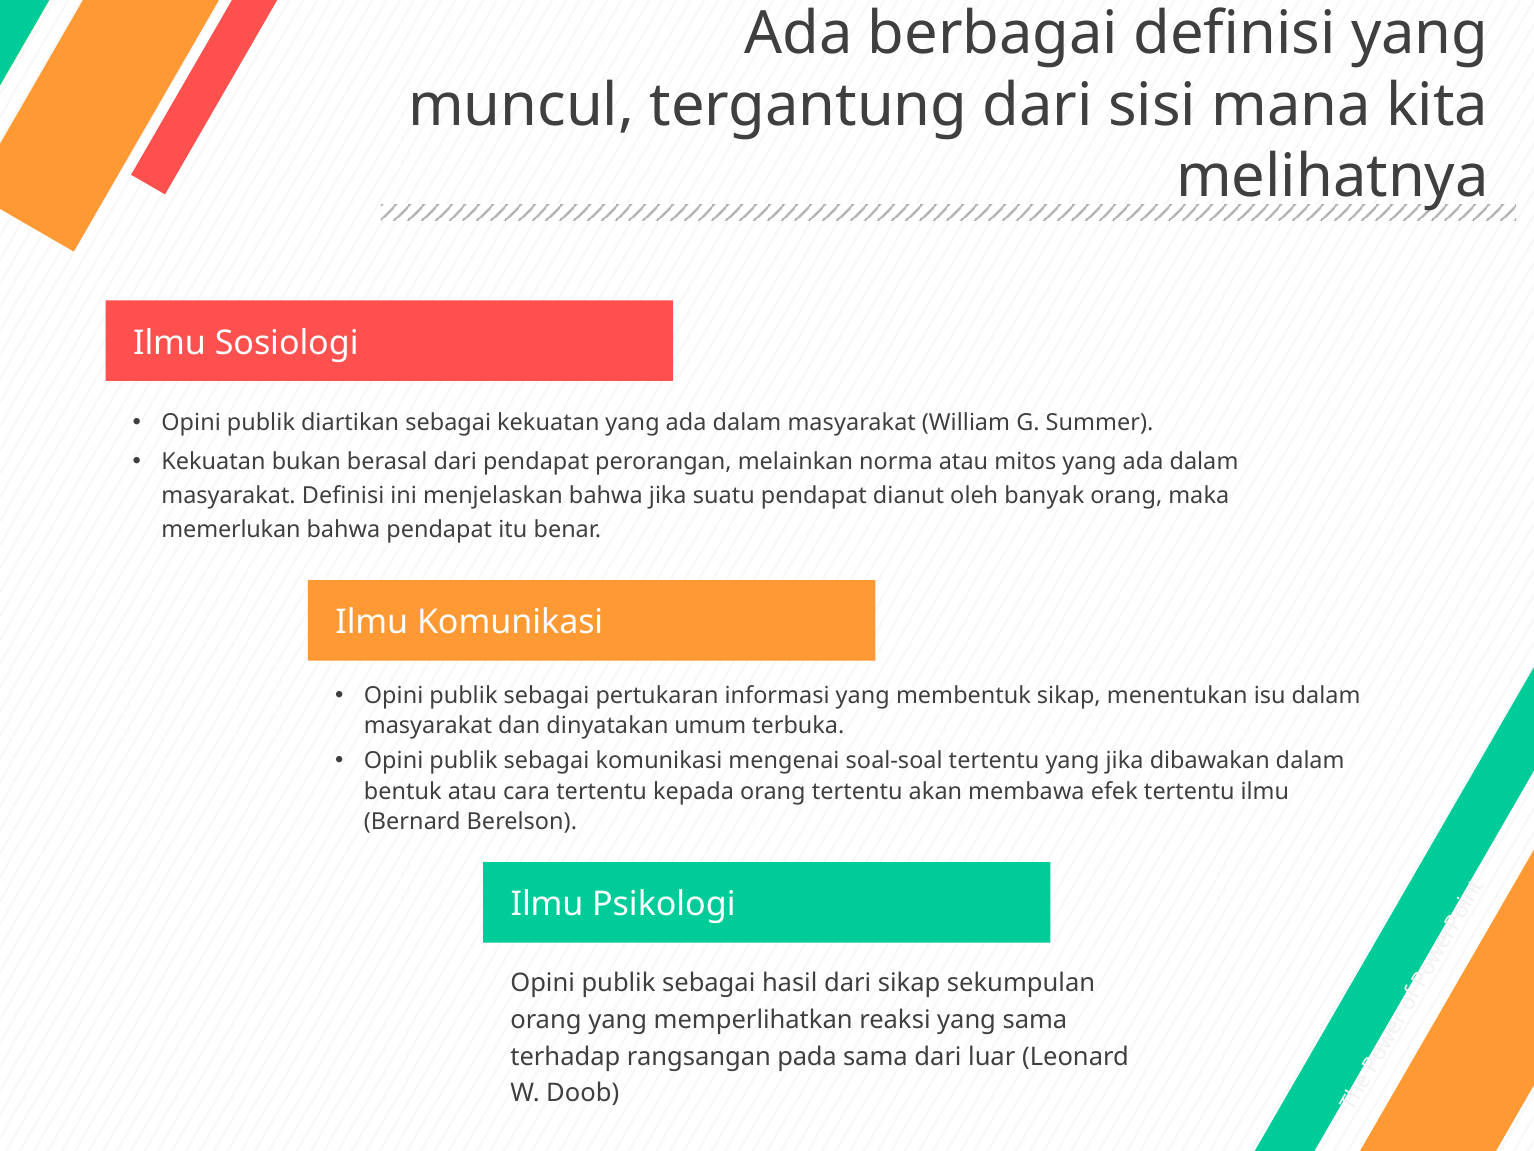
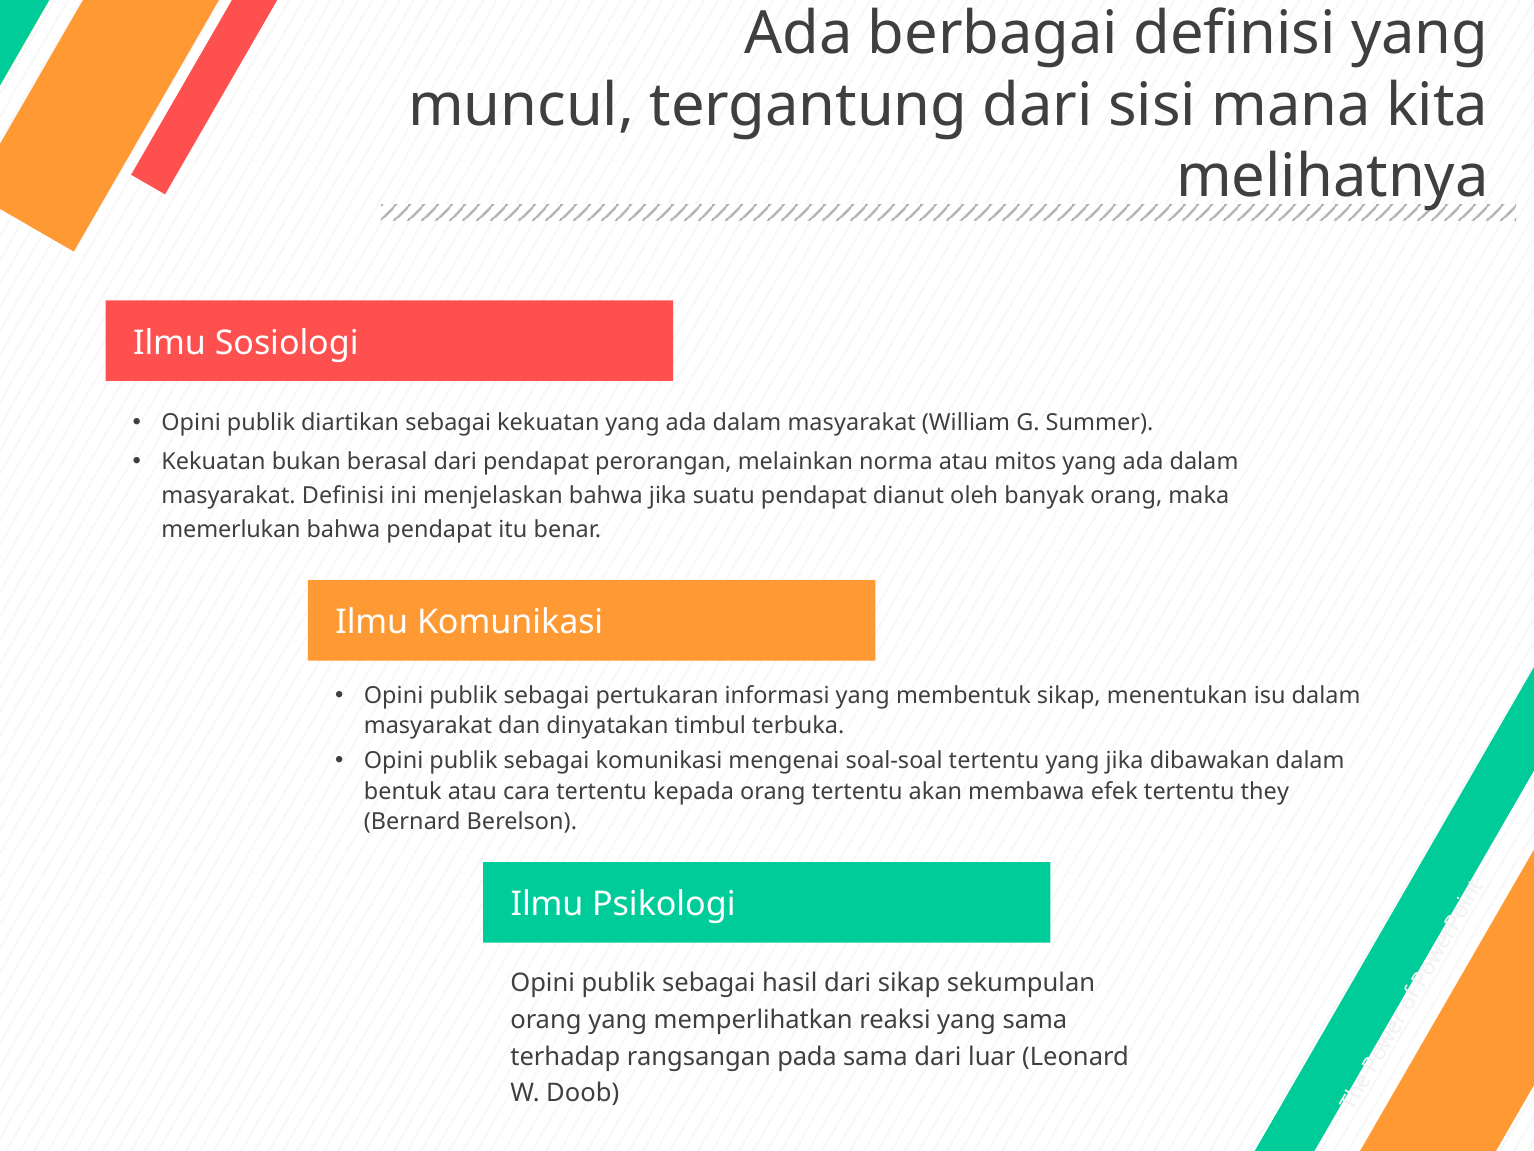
umum: umum -> timbul (710, 726)
tertentu ilmu: ilmu -> they (1265, 791)
